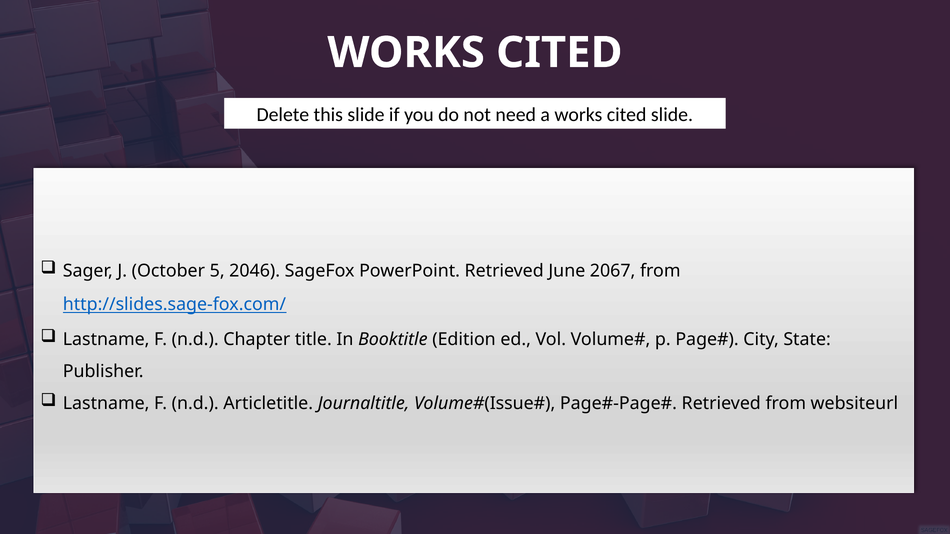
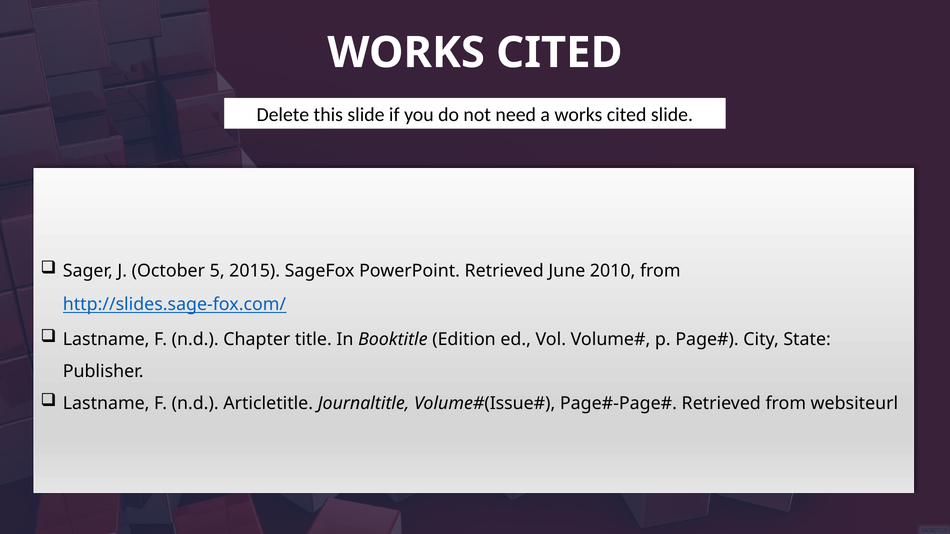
2046: 2046 -> 2015 (255, 271)
2067: 2067 -> 2010 (613, 271)
